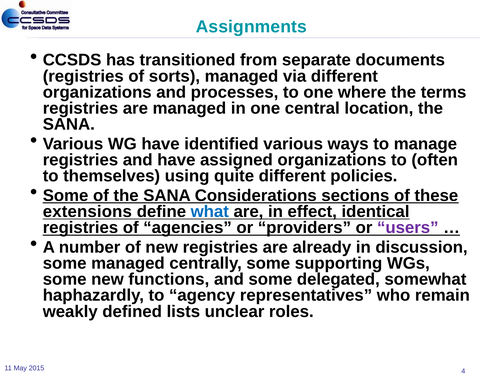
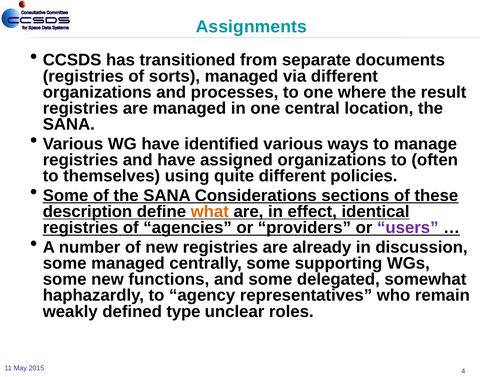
terms: terms -> result (444, 92)
extensions: extensions -> description (87, 212)
what colour: blue -> orange (210, 212)
lists: lists -> type (183, 312)
